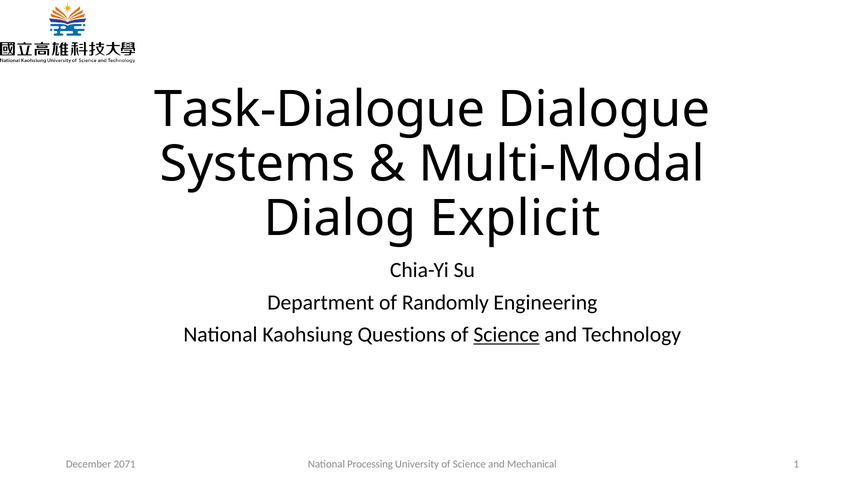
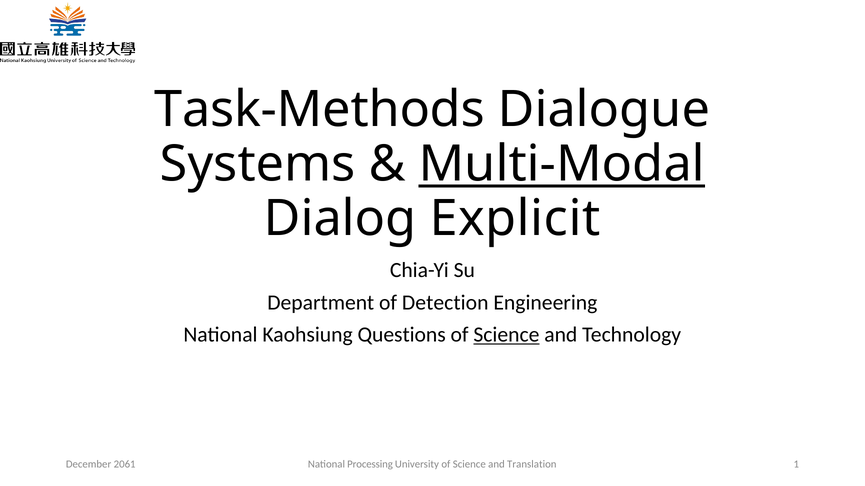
Task-Dialogue: Task-Dialogue -> Task-Methods (320, 110)
Multi-Modal underline: none -> present (562, 164)
Randomly: Randomly -> Detection (445, 303)
Mechanical: Mechanical -> Translation (532, 465)
2071: 2071 -> 2061 (125, 465)
